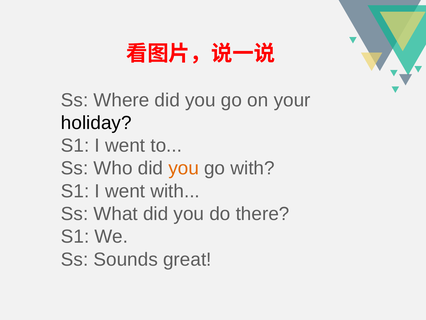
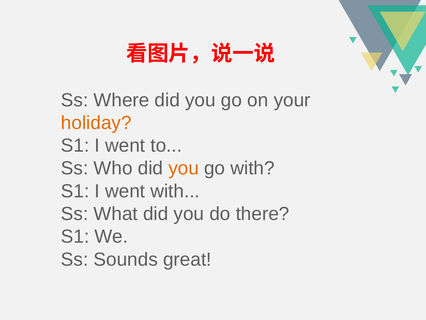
holiday colour: black -> orange (96, 123)
